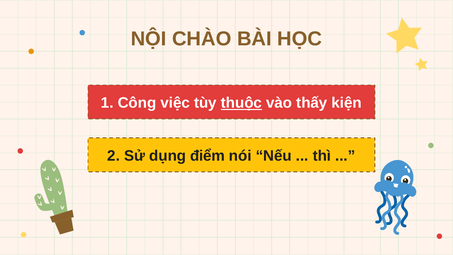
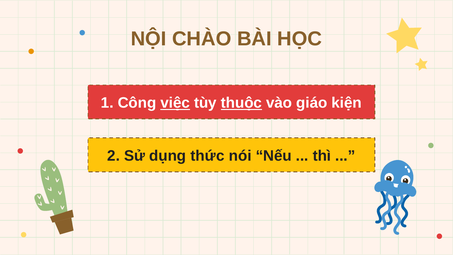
việc underline: none -> present (175, 103)
thấy: thấy -> giáo (312, 103)
điểm: điểm -> thức (207, 156)
